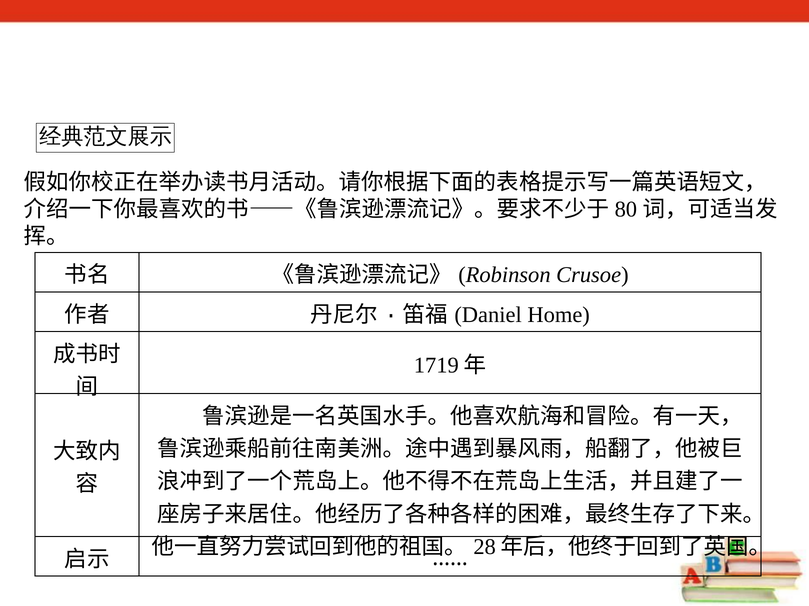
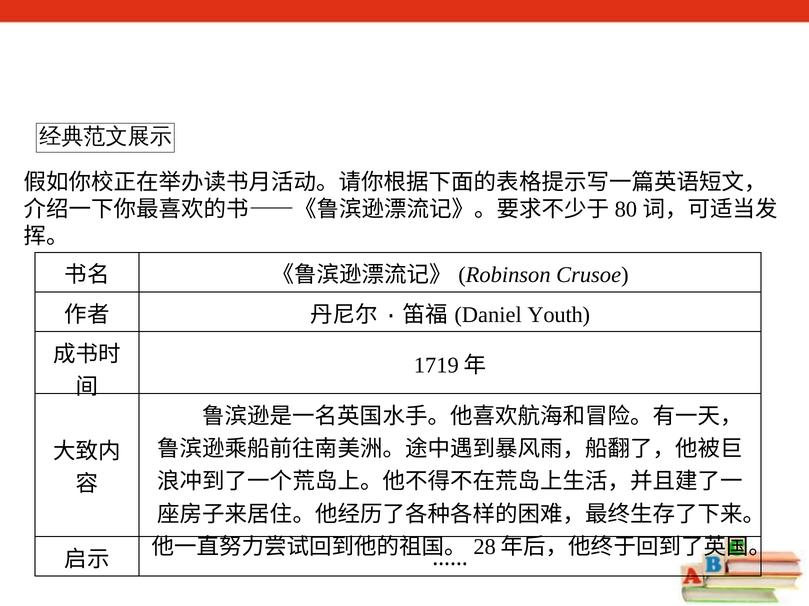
Home: Home -> Youth (559, 315)
